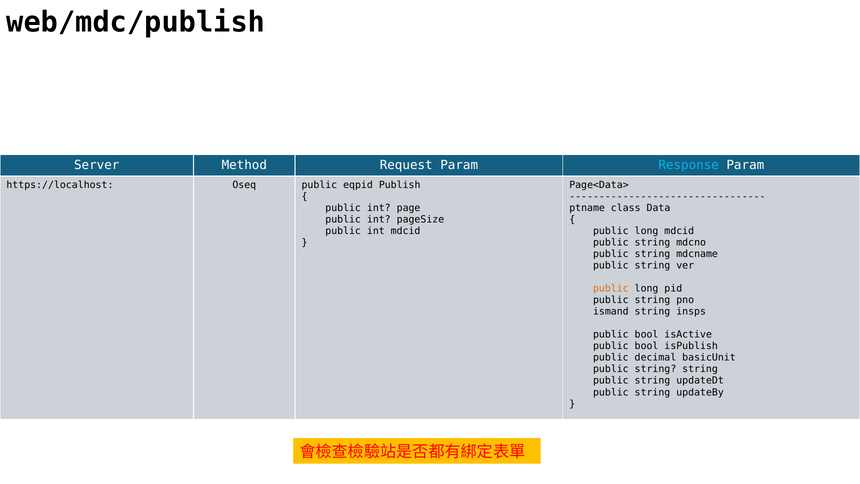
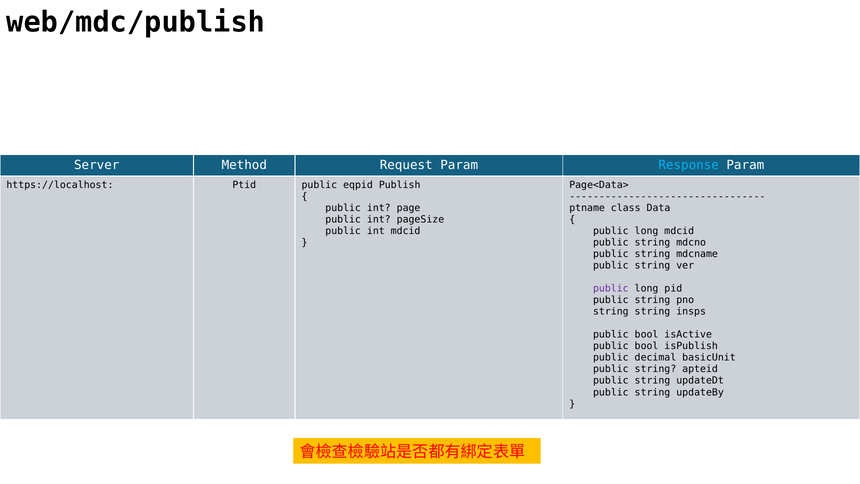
Oseq: Oseq -> Ptid (244, 185)
public colour: orange -> purple (611, 289)
ismand: ismand -> string (611, 312)
string string: string -> apteid (700, 369)
